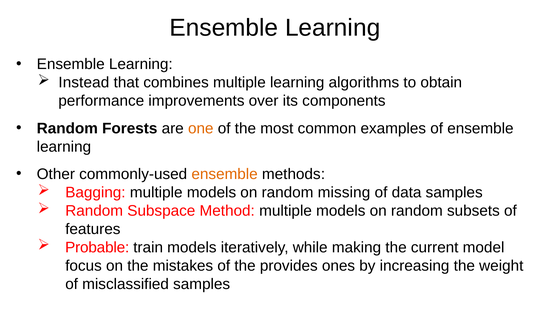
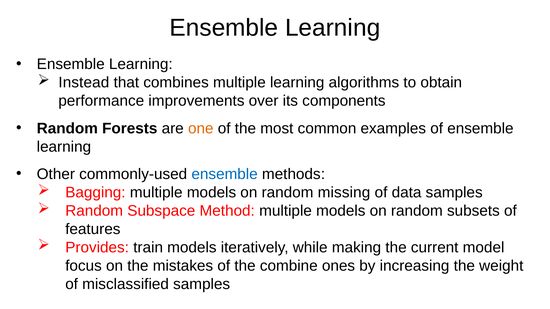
ensemble colour: orange -> blue (225, 174)
Probable: Probable -> Provides (97, 248)
provides: provides -> combine (289, 266)
